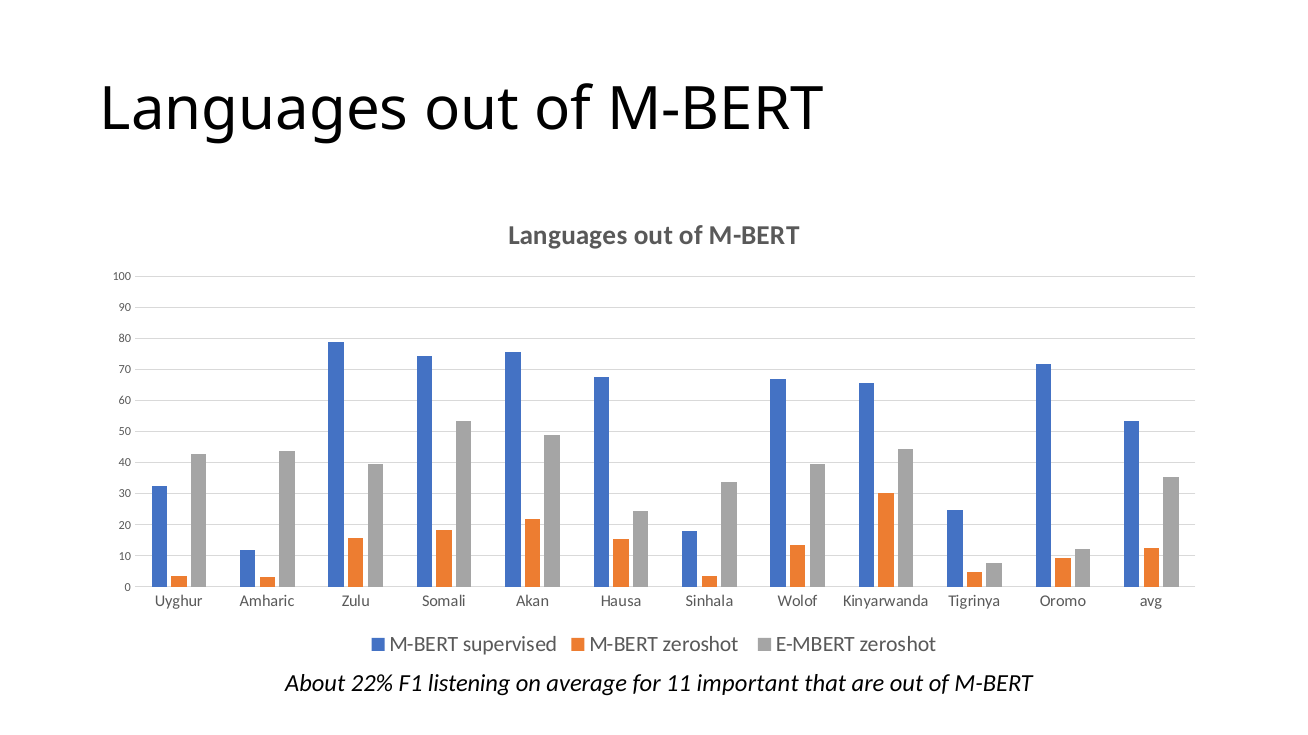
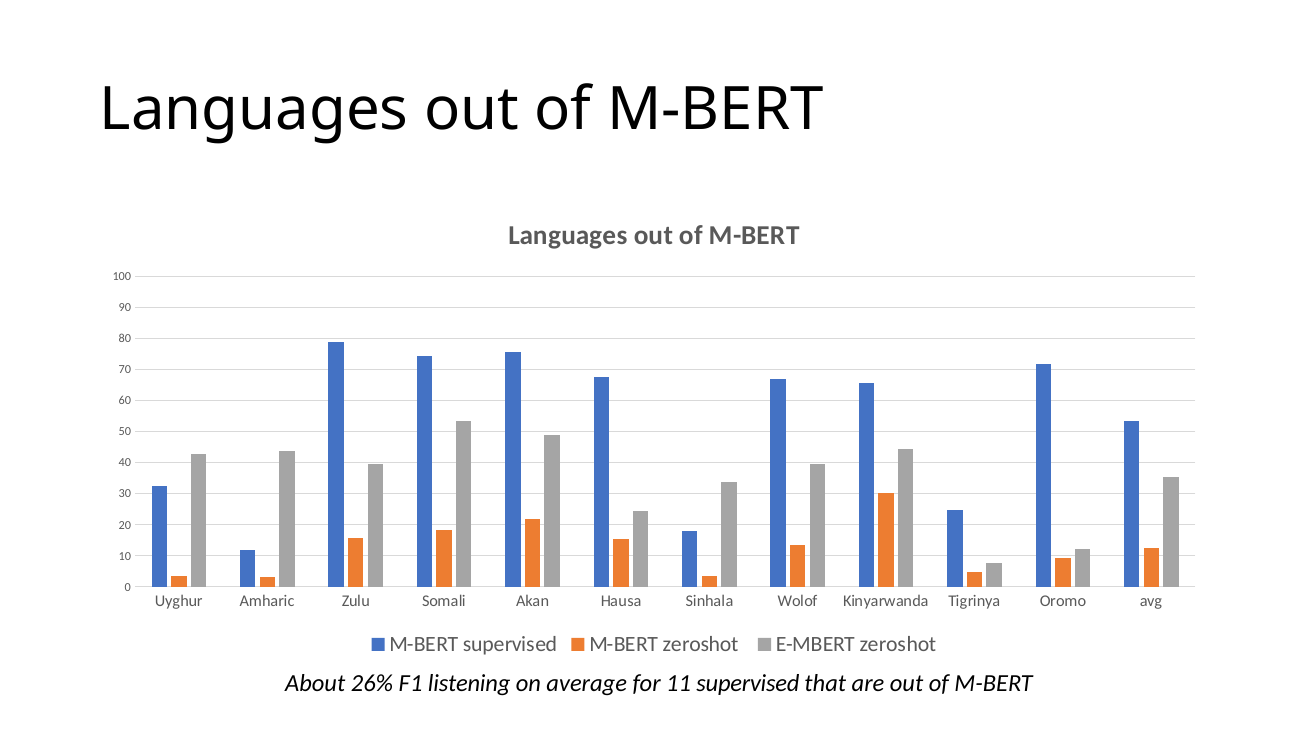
22%: 22% -> 26% (372, 684)
11 important: important -> supervised (748, 684)
